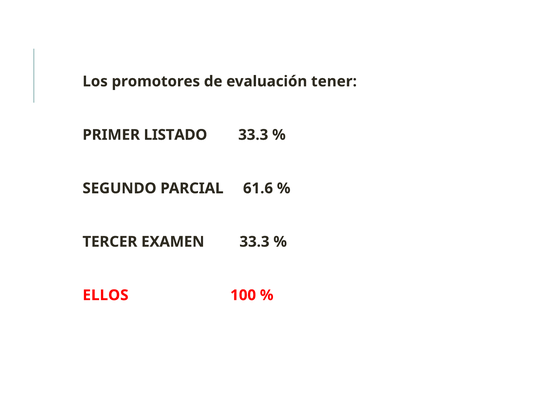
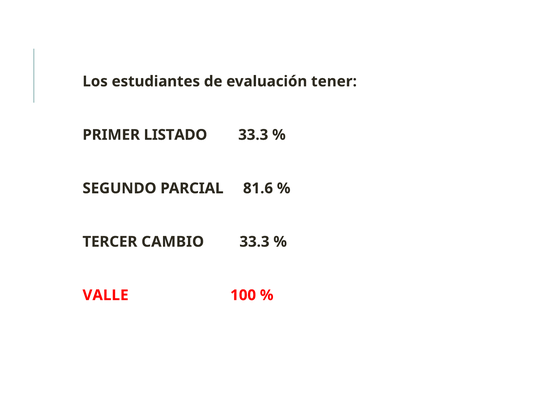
promotores: promotores -> estudiantes (156, 81)
61.6: 61.6 -> 81.6 (258, 188)
EXAMEN: EXAMEN -> CAMBIO (173, 242)
ELLOS: ELLOS -> VALLE (106, 295)
